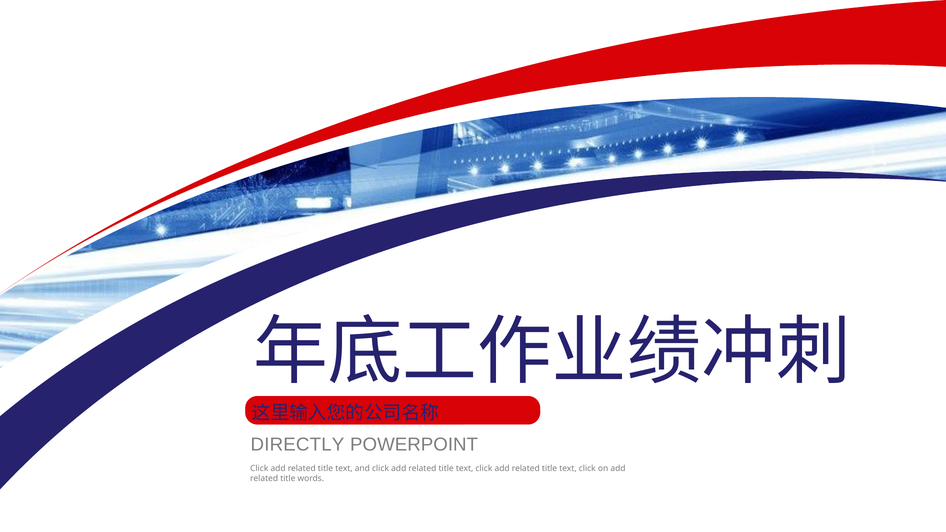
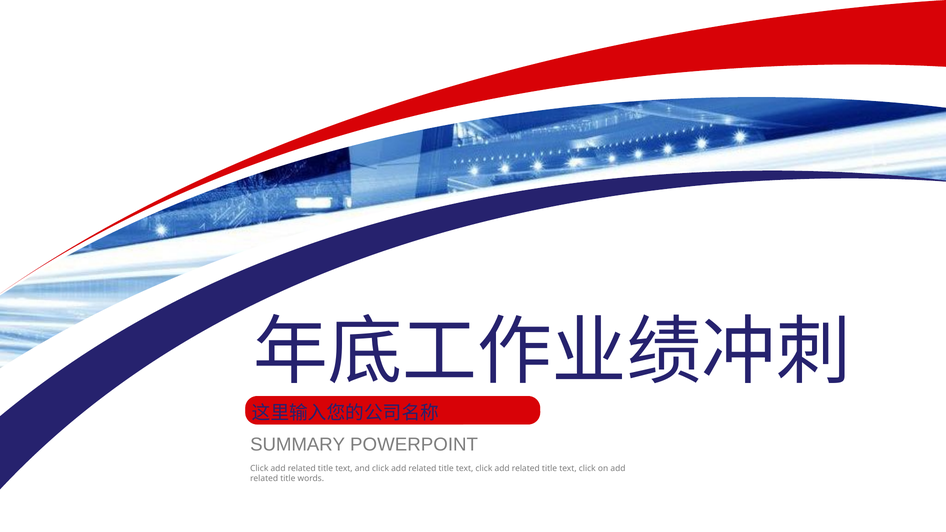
DIRECTLY: DIRECTLY -> SUMMARY (298, 445)
